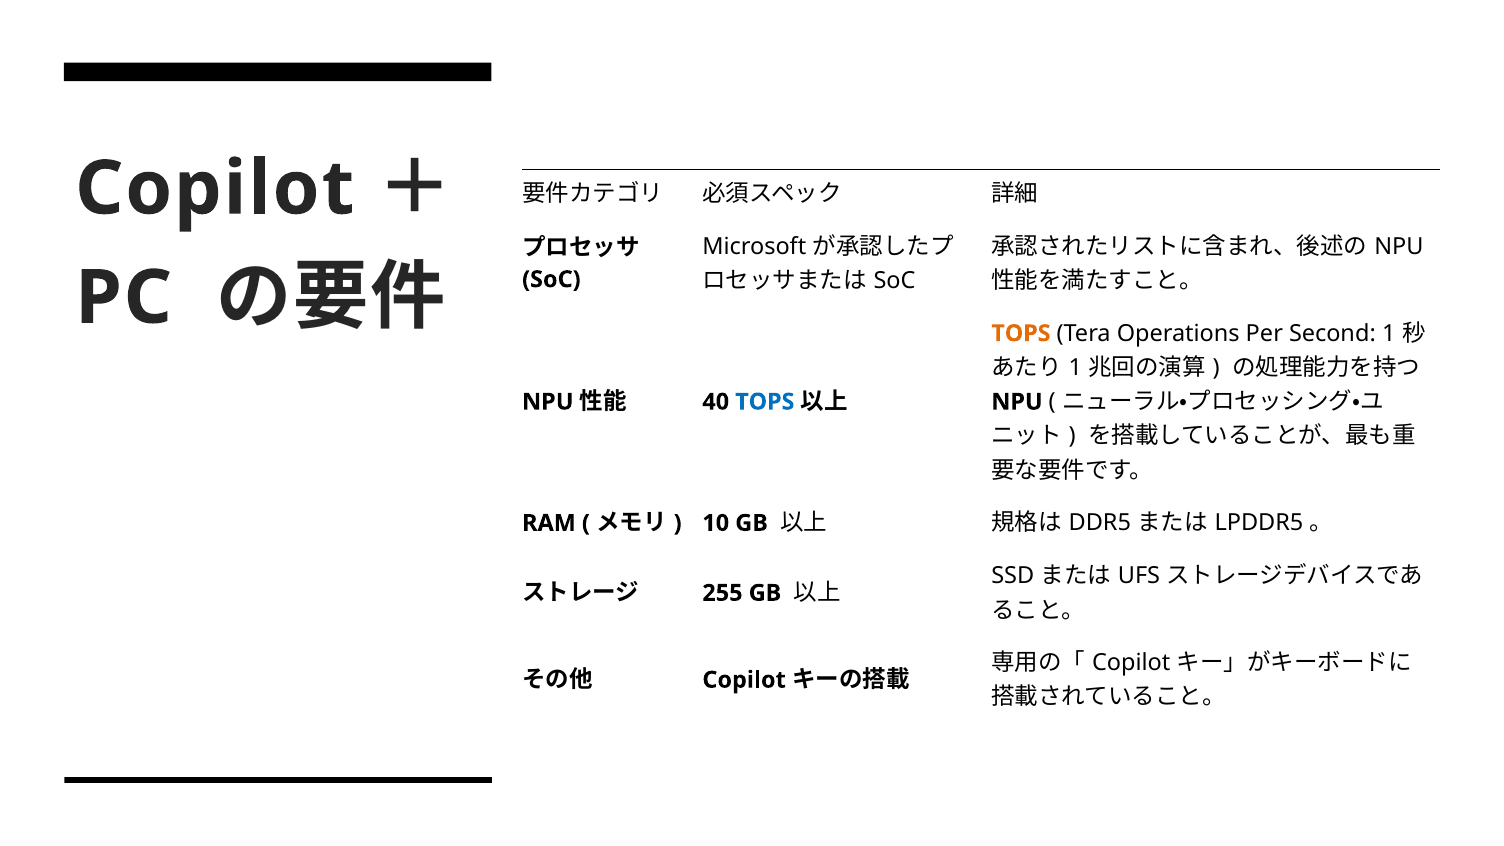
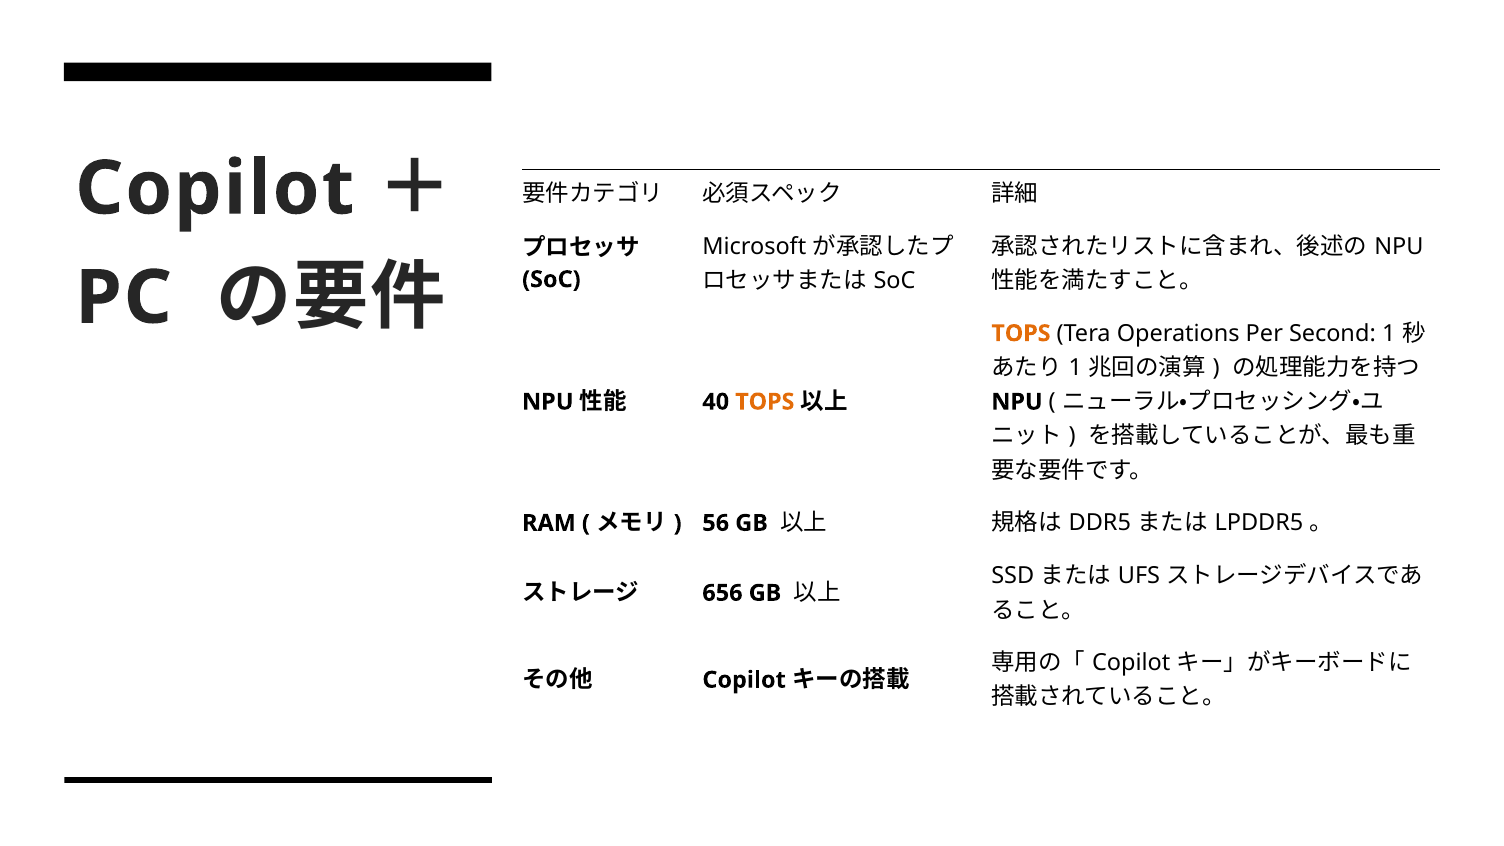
TOPS colour: blue -> orange (765, 402)
10: 10 -> 56 (716, 523)
255: 255 -> 656 (722, 593)
